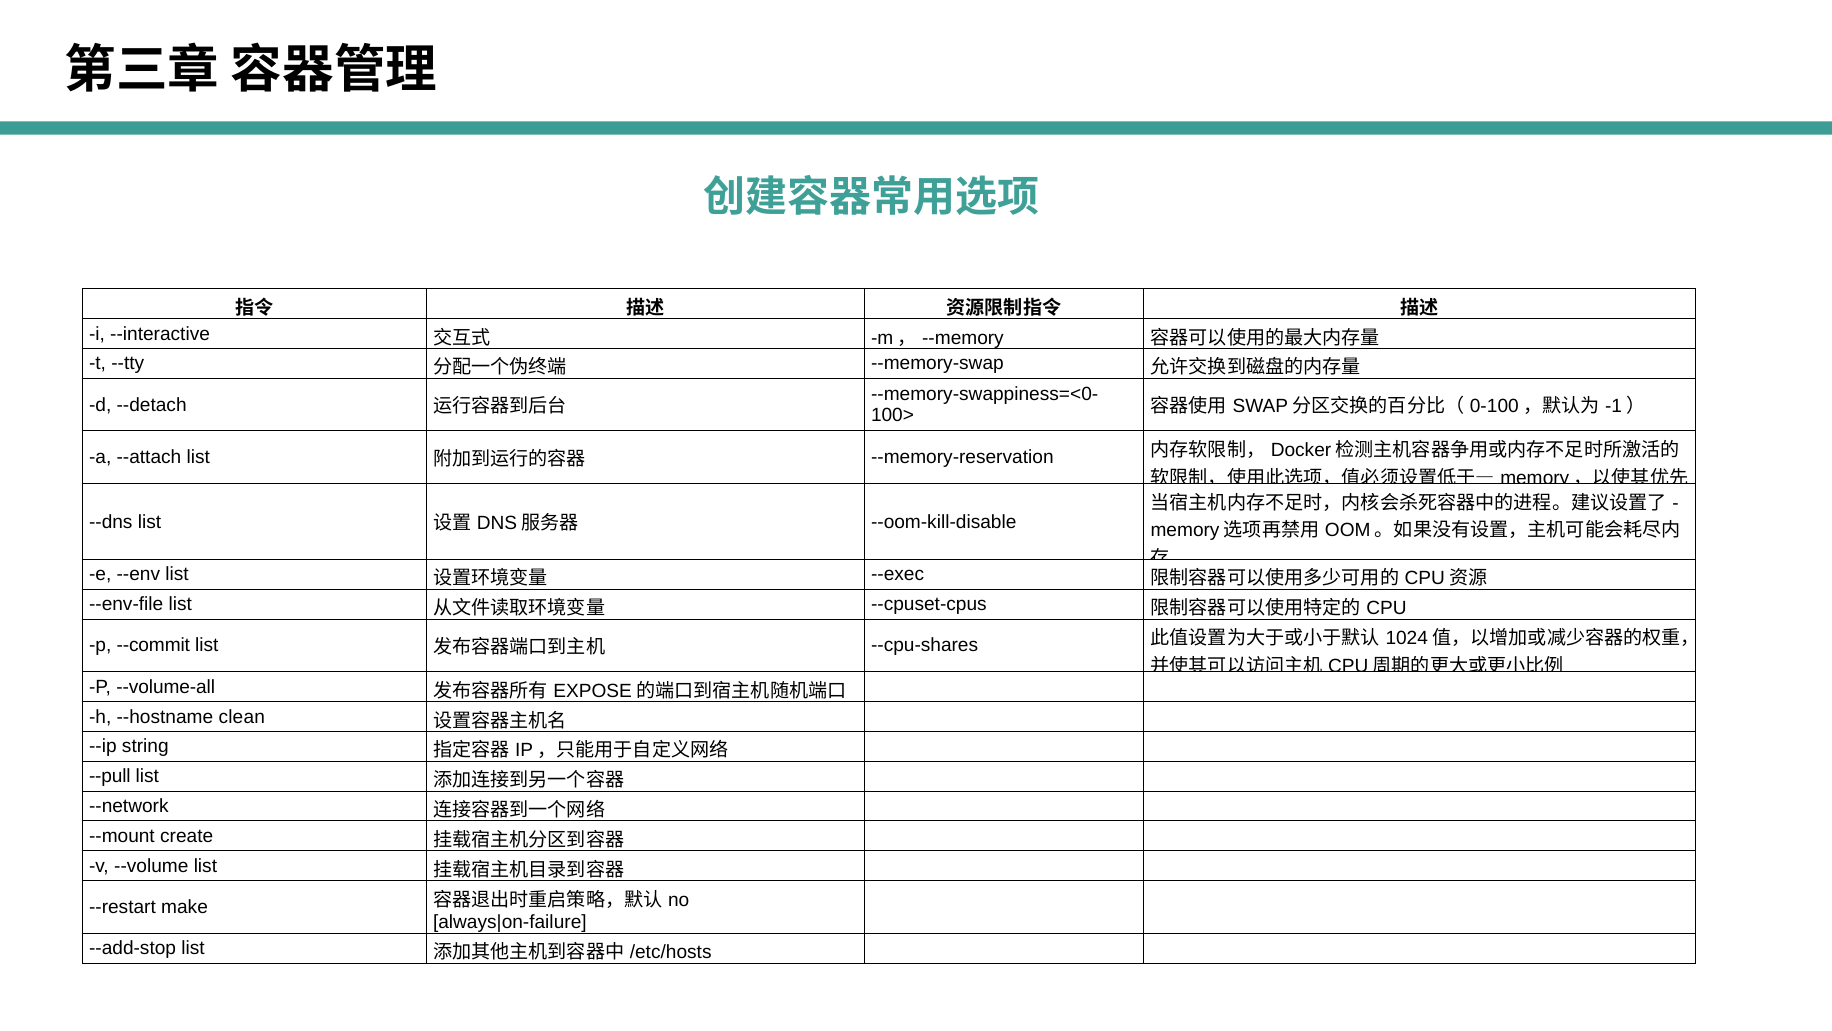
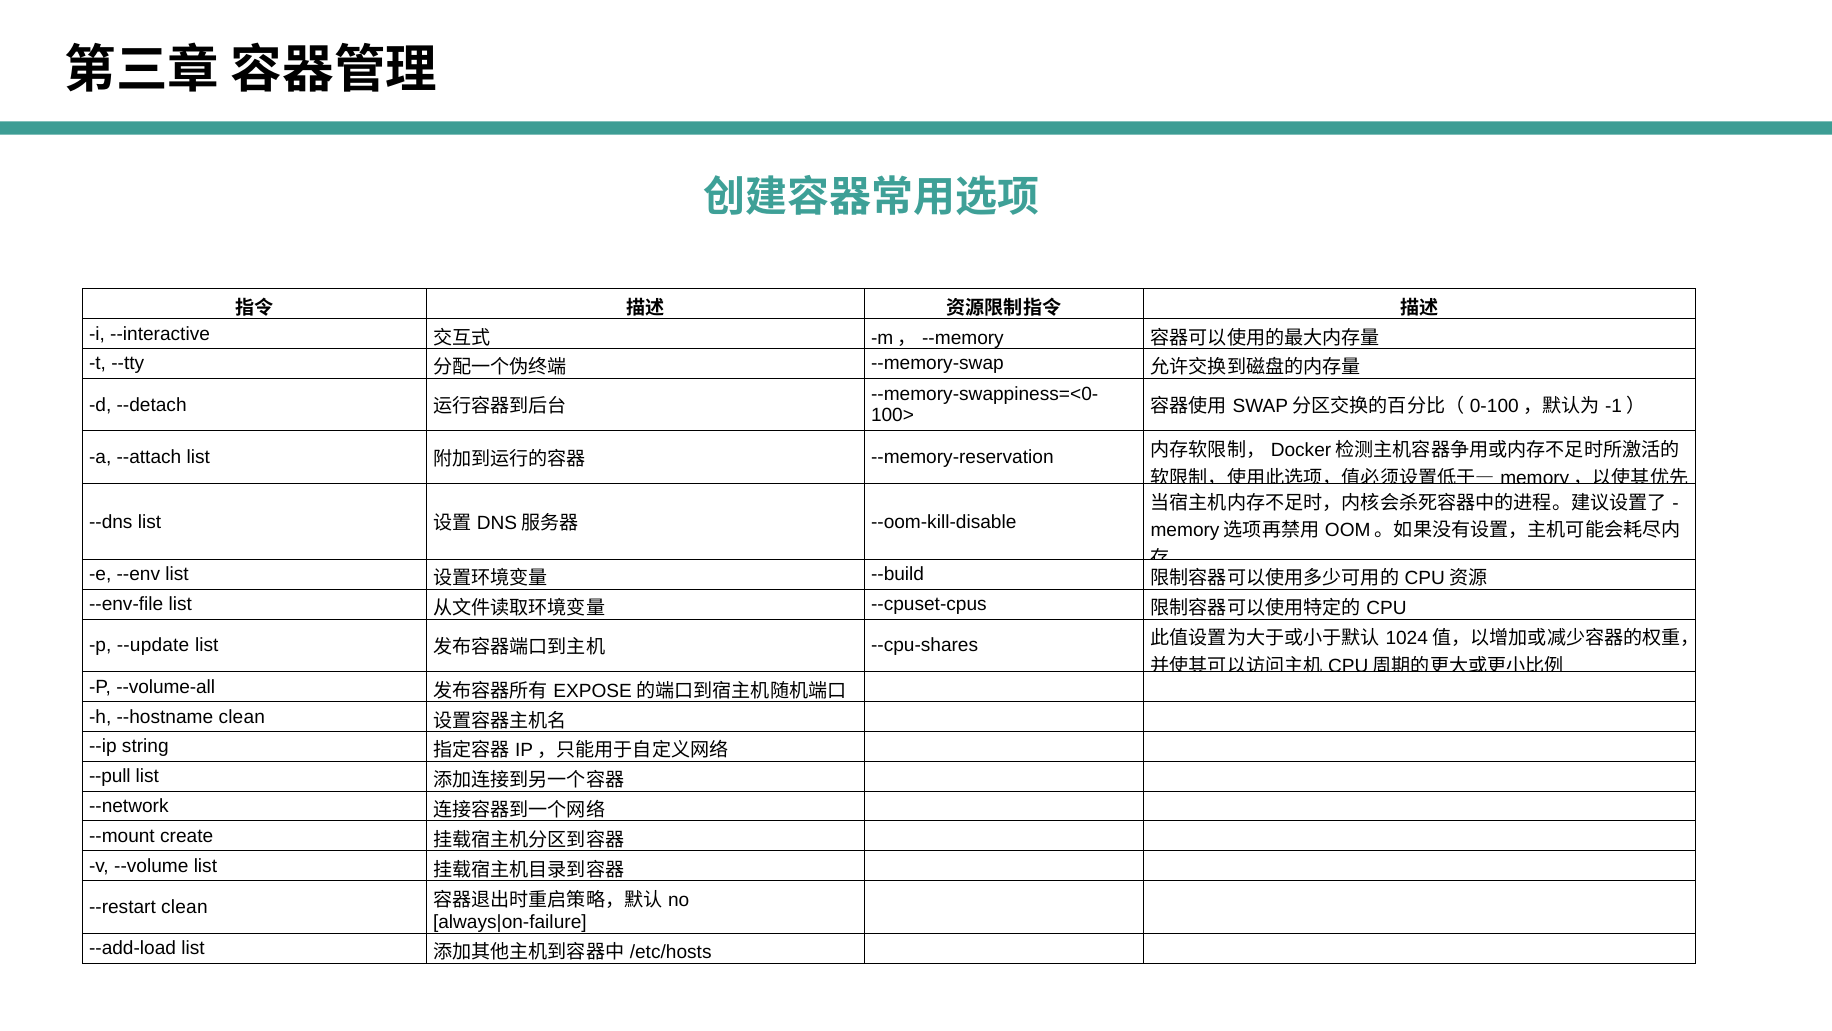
--exec: --exec -> --build (898, 574)
--commit: --commit -> --update (153, 645)
--restart make: make -> clean (184, 907)
--add-stop: --add-stop -> --add-load (133, 948)
